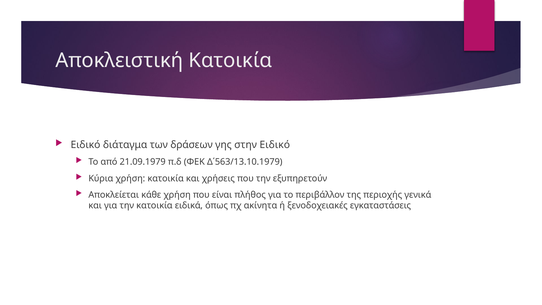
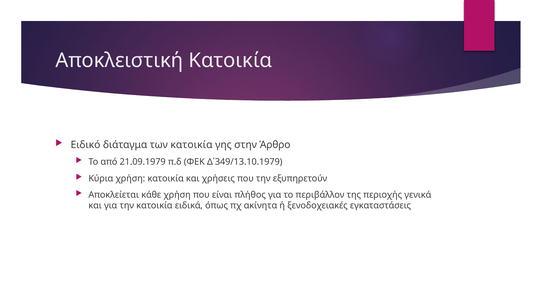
των δράσεων: δράσεων -> κατοικία (191, 145)
στην Ειδικό: Ειδικό -> Άρθρο (275, 145)
Δ΄563/13.10.1979: Δ΄563/13.10.1979 -> Δ΄349/13.10.1979 (245, 162)
